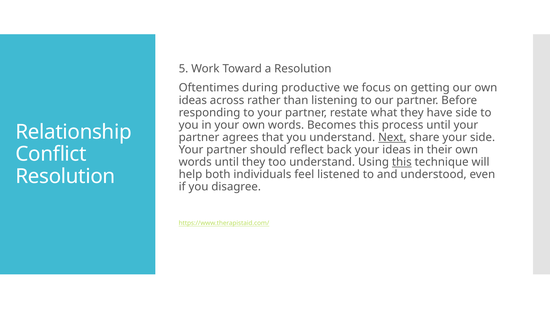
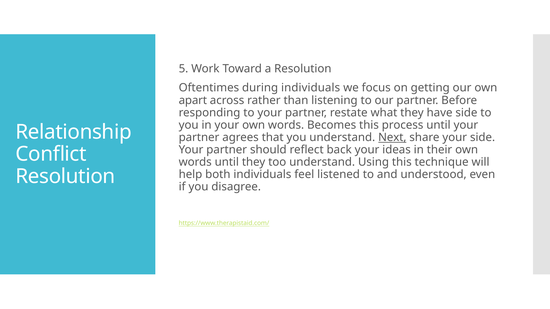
during productive: productive -> individuals (311, 88)
ideas: ideas -> apart (193, 100)
this underline: present -> none (402, 162)
